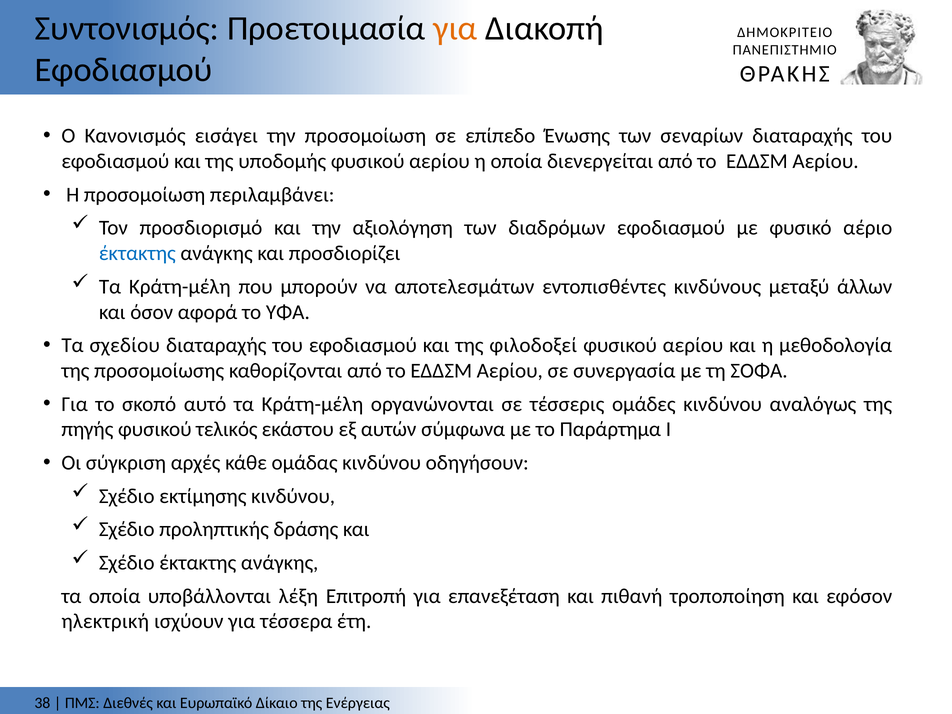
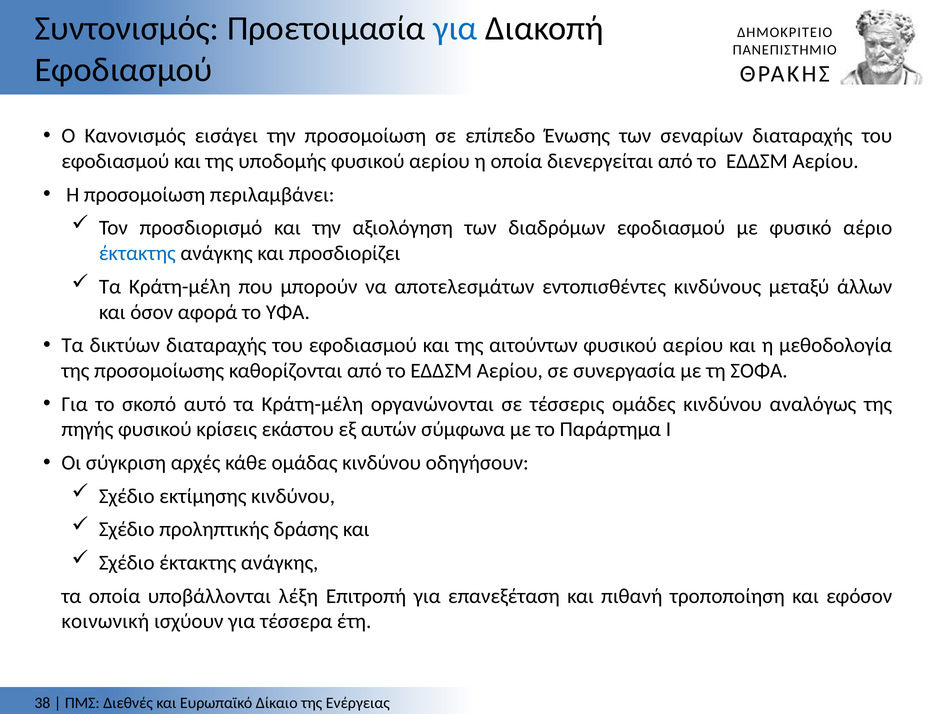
για colour: orange -> blue (455, 29)
σχεδίου: σχεδίου -> δικτύων (125, 345)
φιλοδοξεί: φιλοδοξεί -> αιτούντων (533, 345)
τελικός: τελικός -> κρίσεις (227, 429)
ηλεκτρική: ηλεκτρική -> κοινωνική (105, 621)
